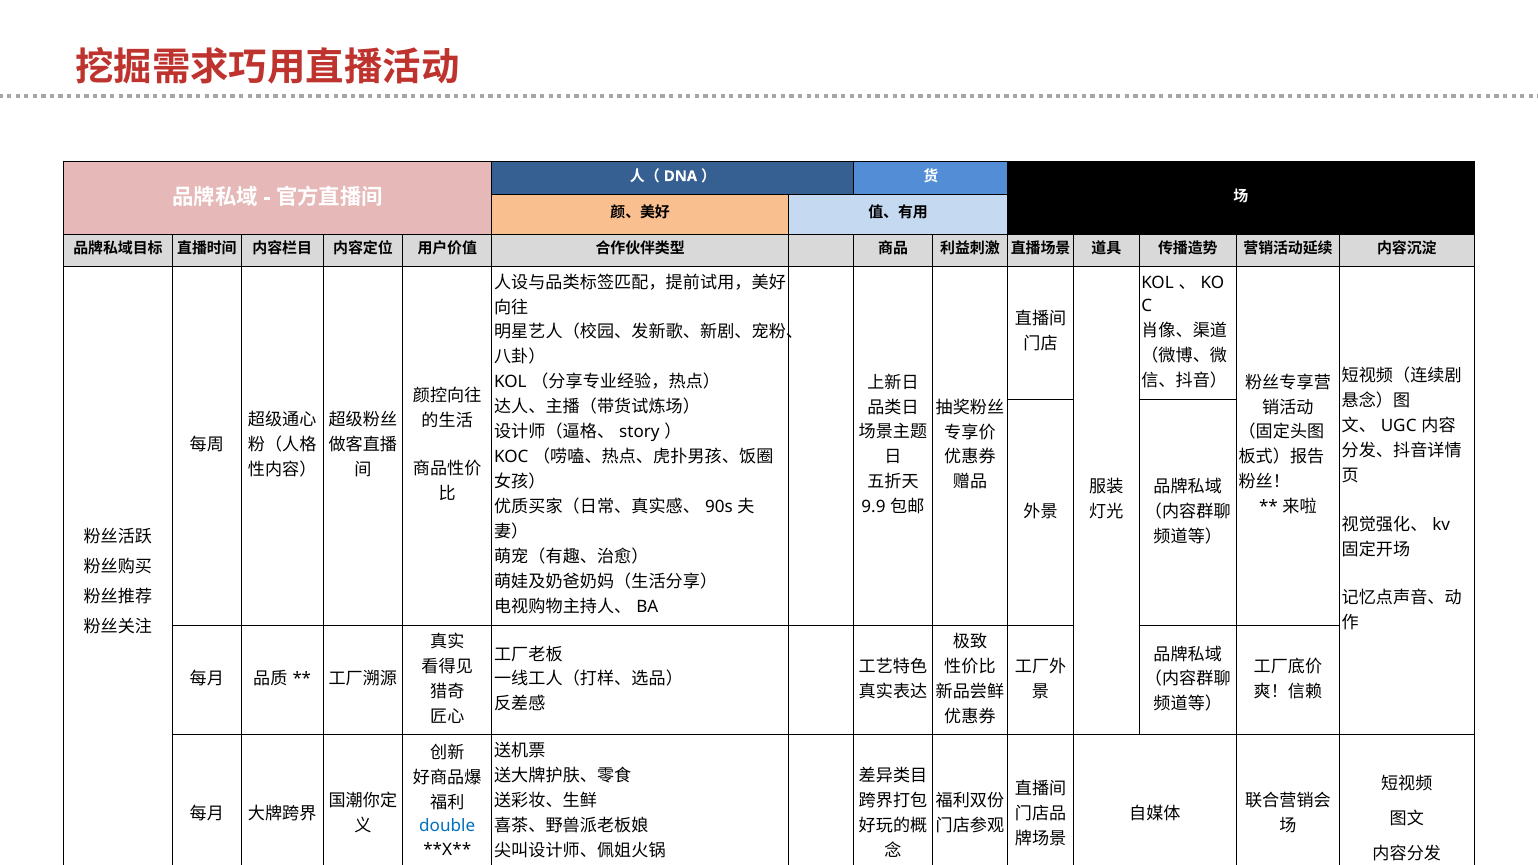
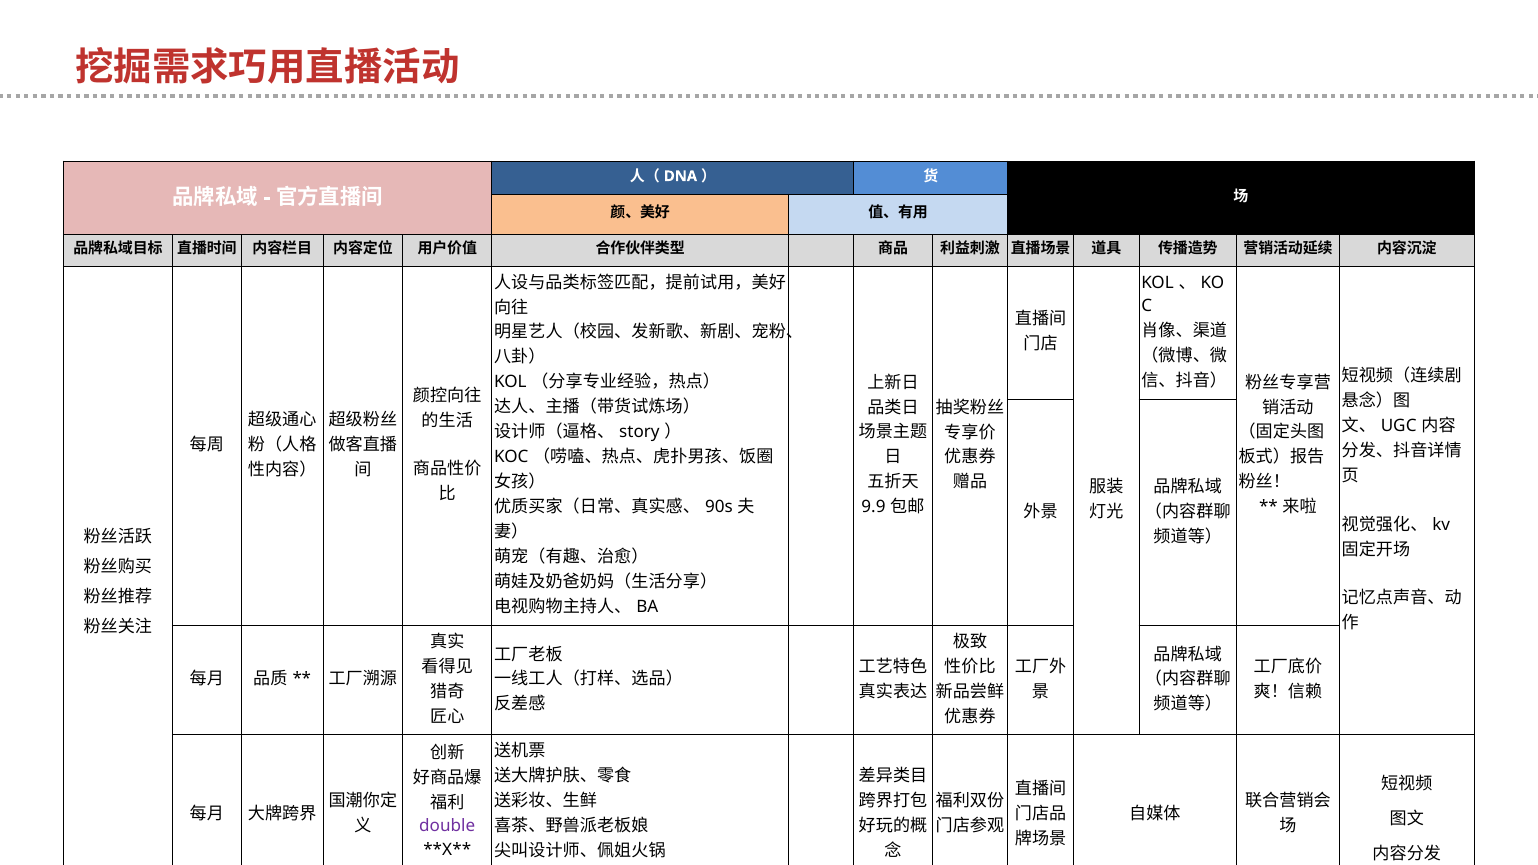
double colour: blue -> purple (447, 826)
